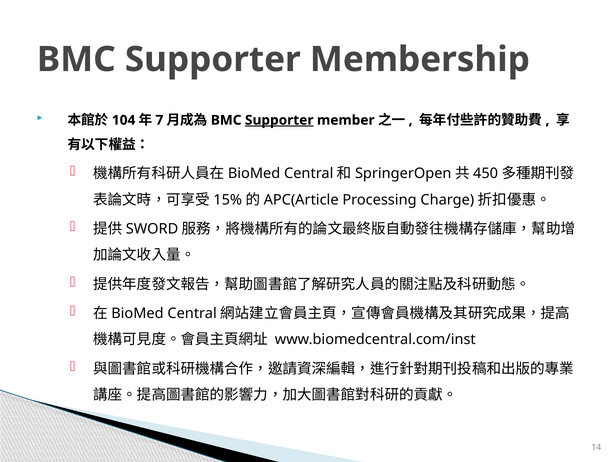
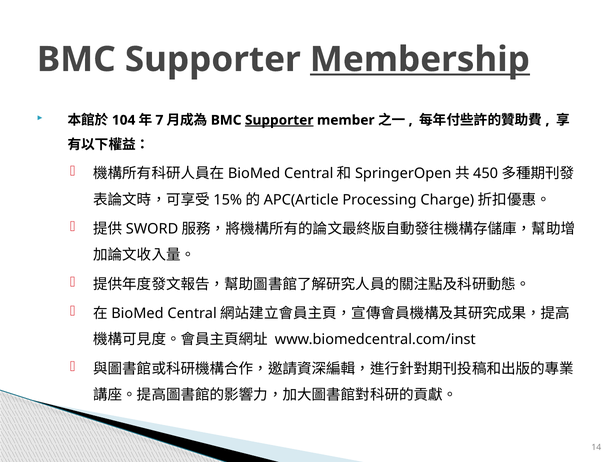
Membership underline: none -> present (420, 59)
